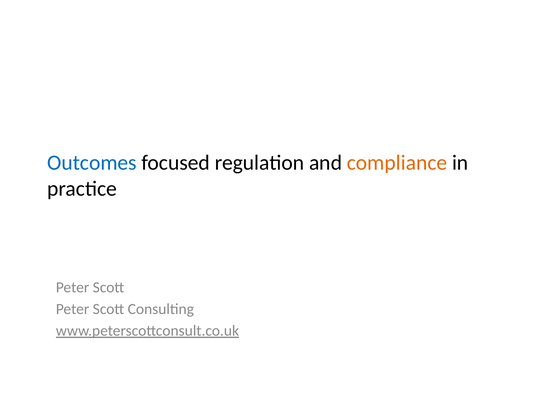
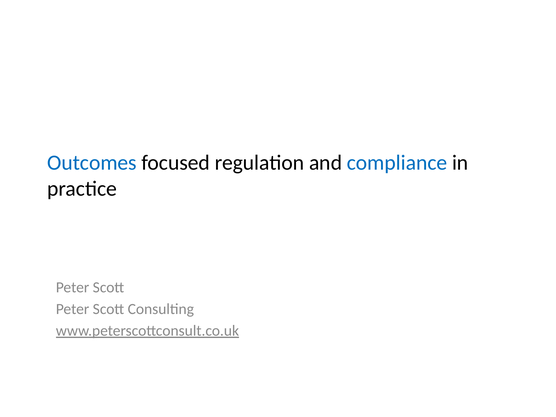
compliance colour: orange -> blue (397, 163)
